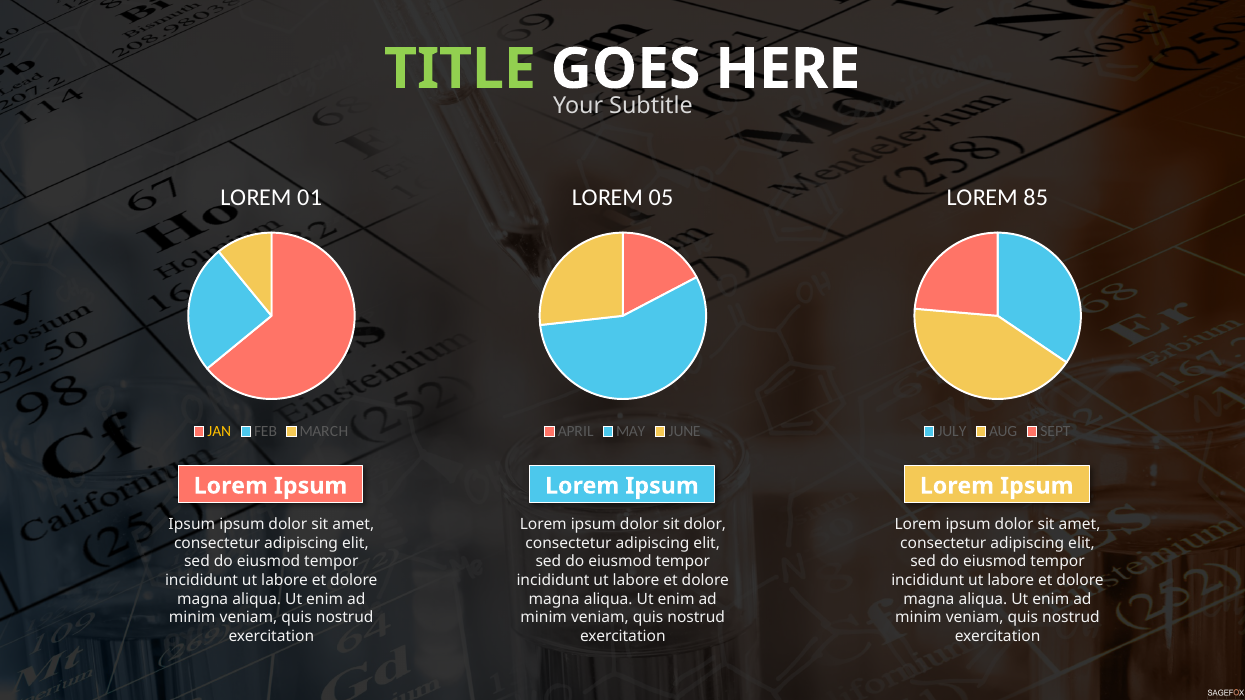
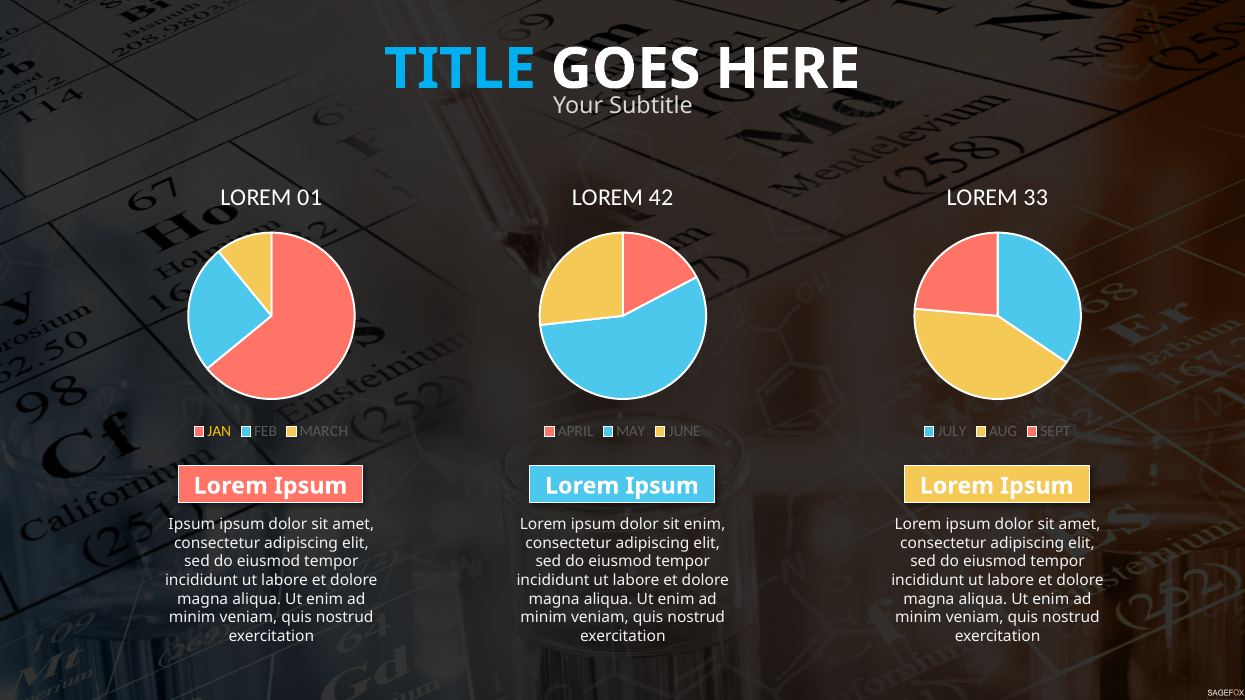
TITLE colour: light green -> light blue (460, 69)
05: 05 -> 42 (661, 198)
85: 85 -> 33 (1036, 198)
sit dolor: dolor -> enim (705, 525)
